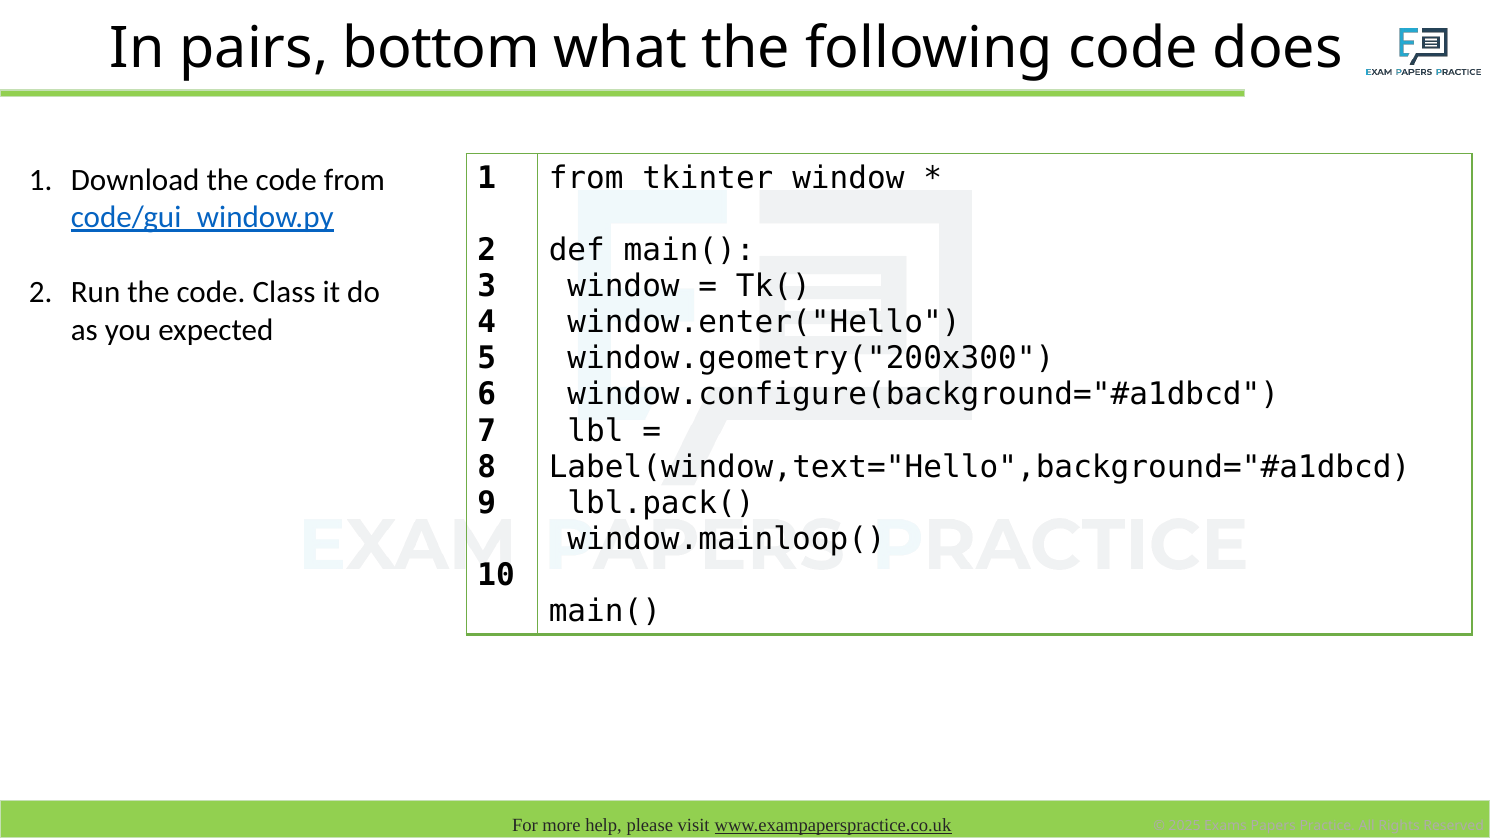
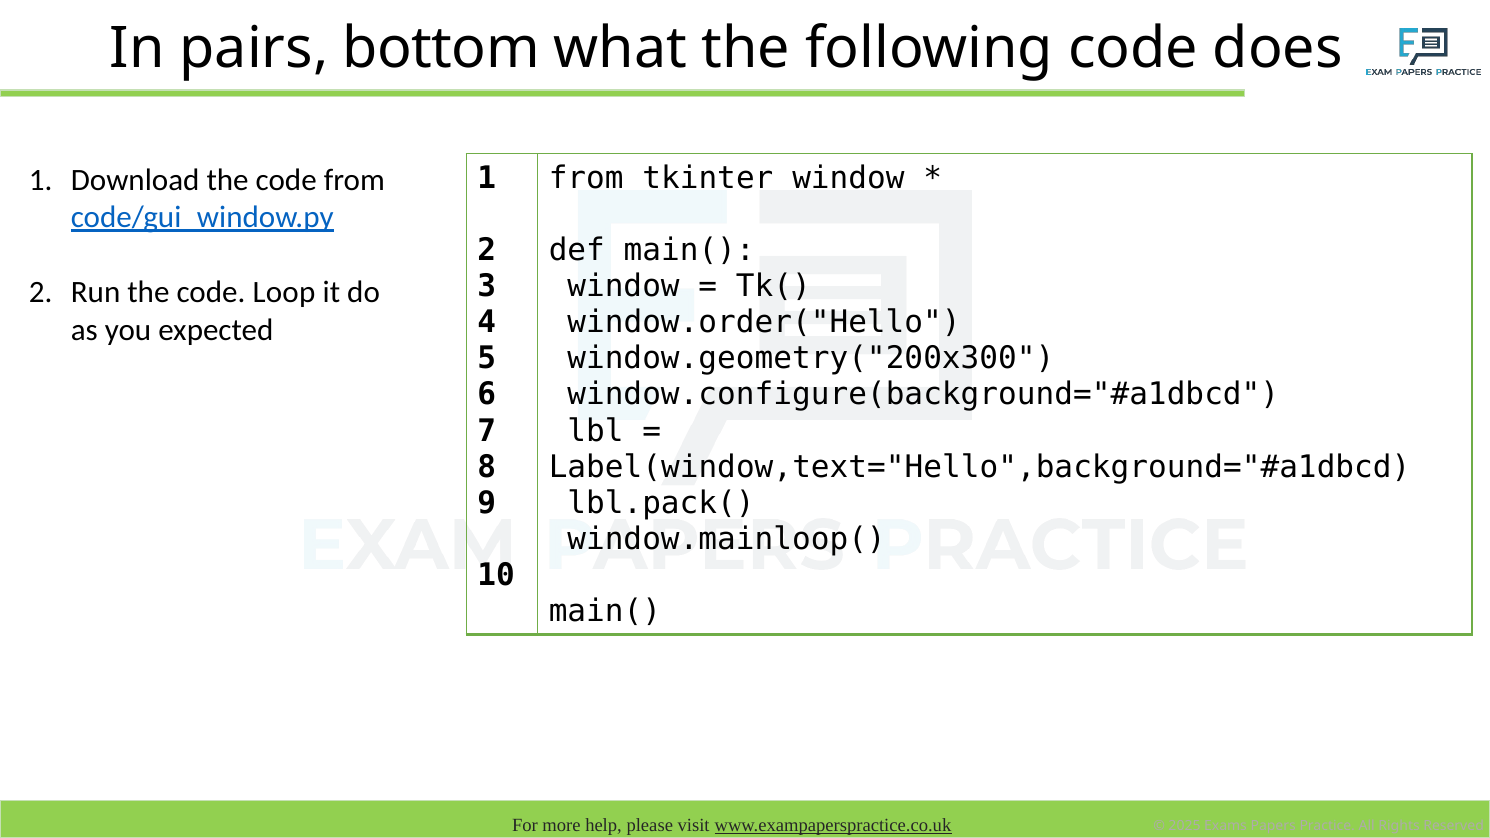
Class: Class -> Loop (284, 293)
window.enter("Hello: window.enter("Hello -> window.order("Hello (764, 322)
